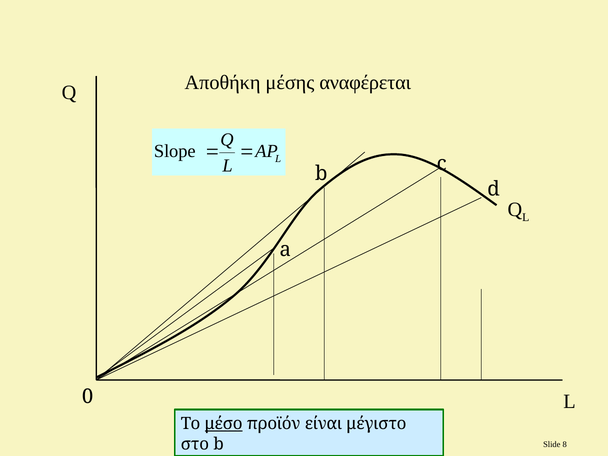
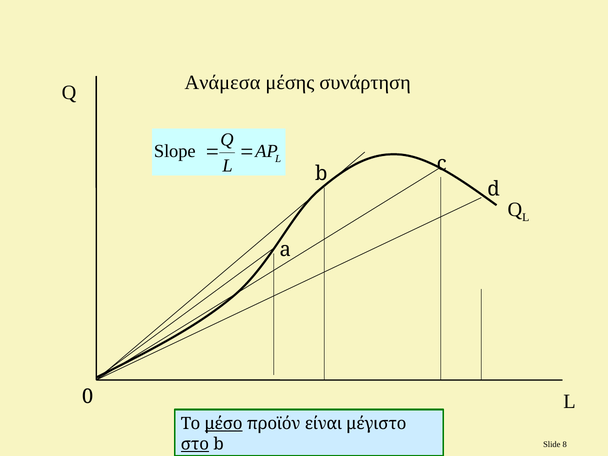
Αποθήκη: Αποθήκη -> Ανάμεσα (222, 82)
αναφέρεται: αναφέρεται -> συνάρτηση (365, 82)
στο underline: none -> present (195, 444)
